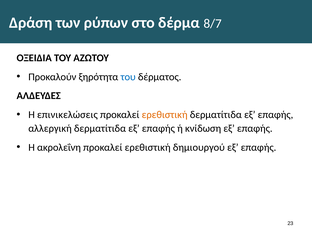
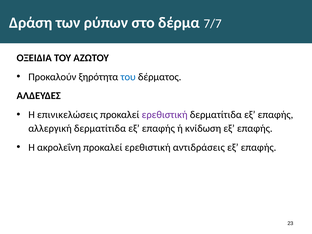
8/7: 8/7 -> 7/7 (213, 24)
ερεθιστική colour: orange -> purple (165, 115)
δημιουργού: δημιουργού -> αντιδράσεις (199, 147)
